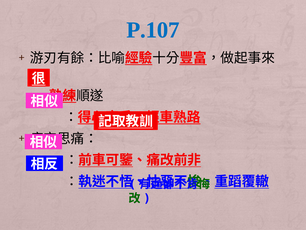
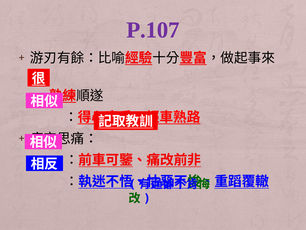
P.107 colour: blue -> purple (153, 30)
